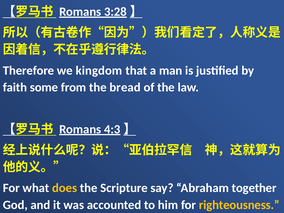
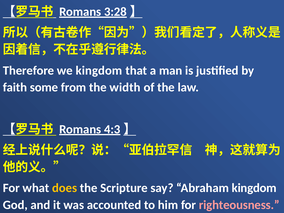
bread: bread -> width (125, 87)
Abraham together: together -> kingdom (254, 188)
righteousness colour: yellow -> pink (239, 205)
